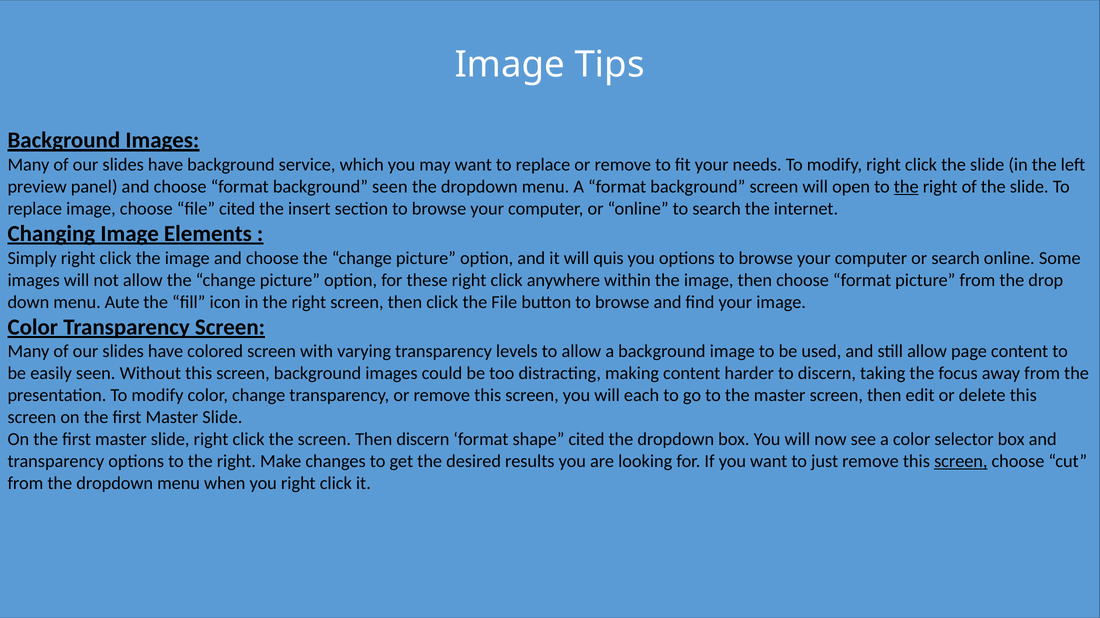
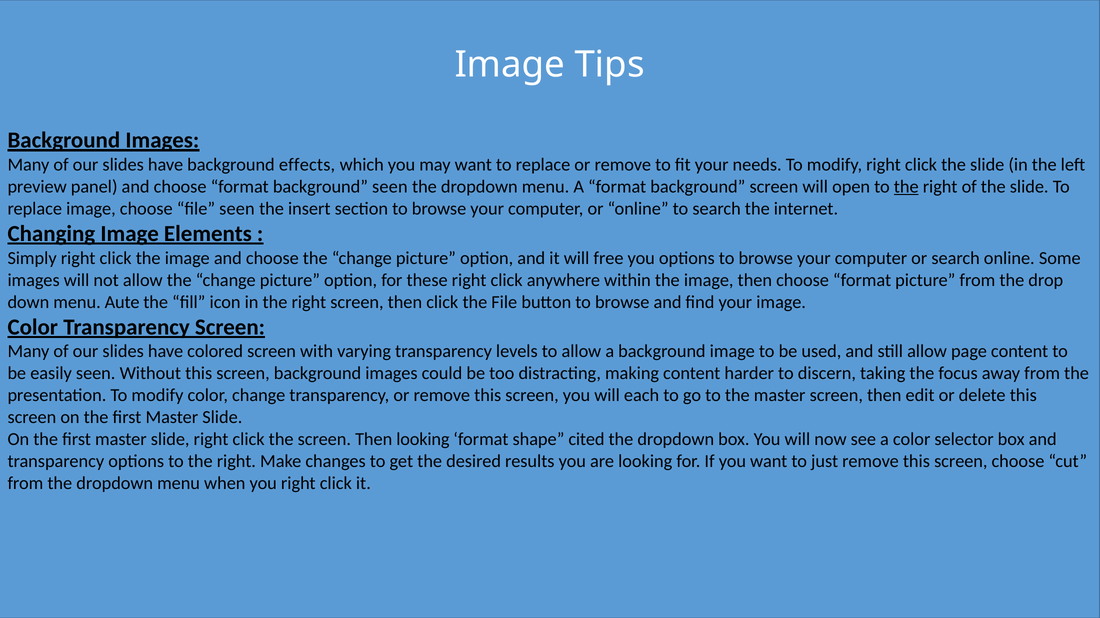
service: service -> effects (307, 165)
file cited: cited -> seen (237, 209)
quis: quis -> free (608, 258)
Then discern: discern -> looking (423, 440)
screen underline: present -> none (961, 462)
